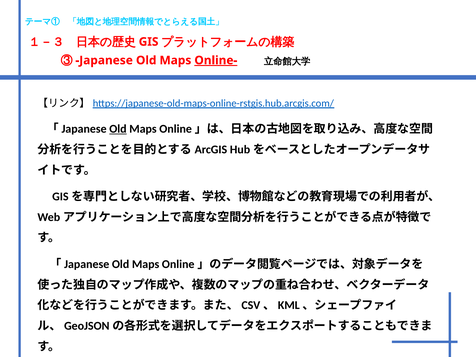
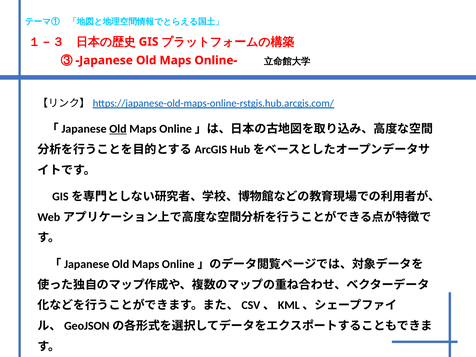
Online- underline: present -> none (216, 60)
